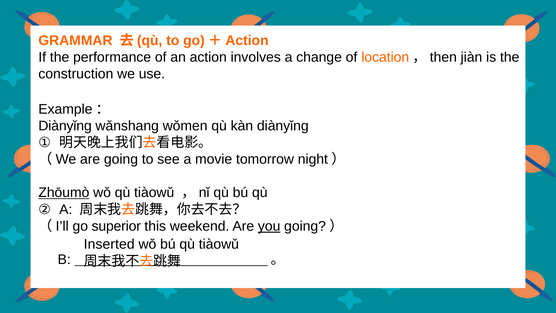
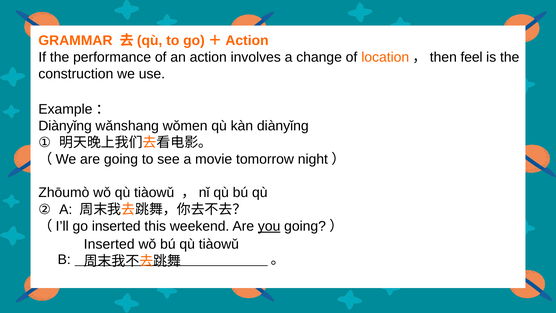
jiàn: jiàn -> feel (472, 57)
Zhōumò underline: present -> none (64, 193)
go superior: superior -> inserted (116, 226)
